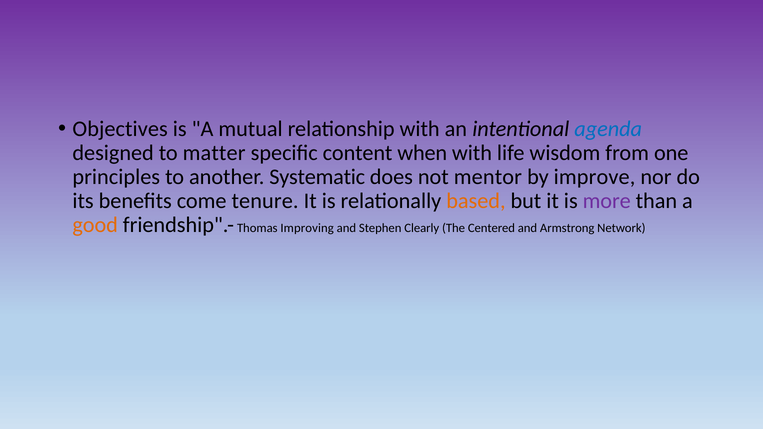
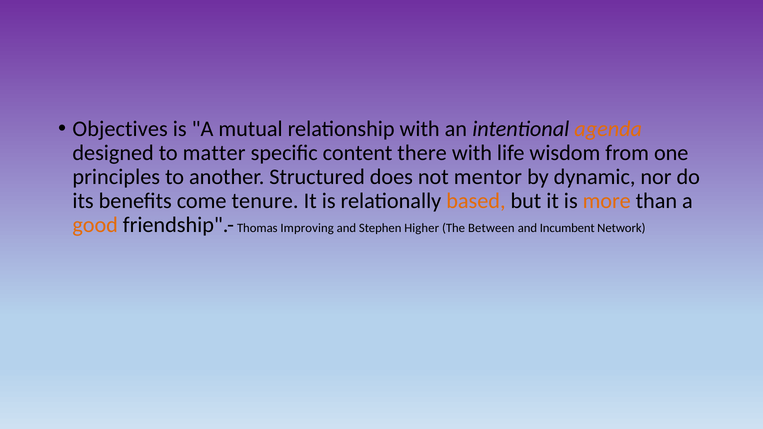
agenda colour: blue -> orange (608, 129)
when: when -> there (422, 153)
Systematic: Systematic -> Structured (317, 177)
improve: improve -> dynamic (595, 177)
more colour: purple -> orange (607, 201)
Clearly: Clearly -> Higher (422, 228)
Centered: Centered -> Between (491, 228)
Armstrong: Armstrong -> Incumbent (567, 228)
